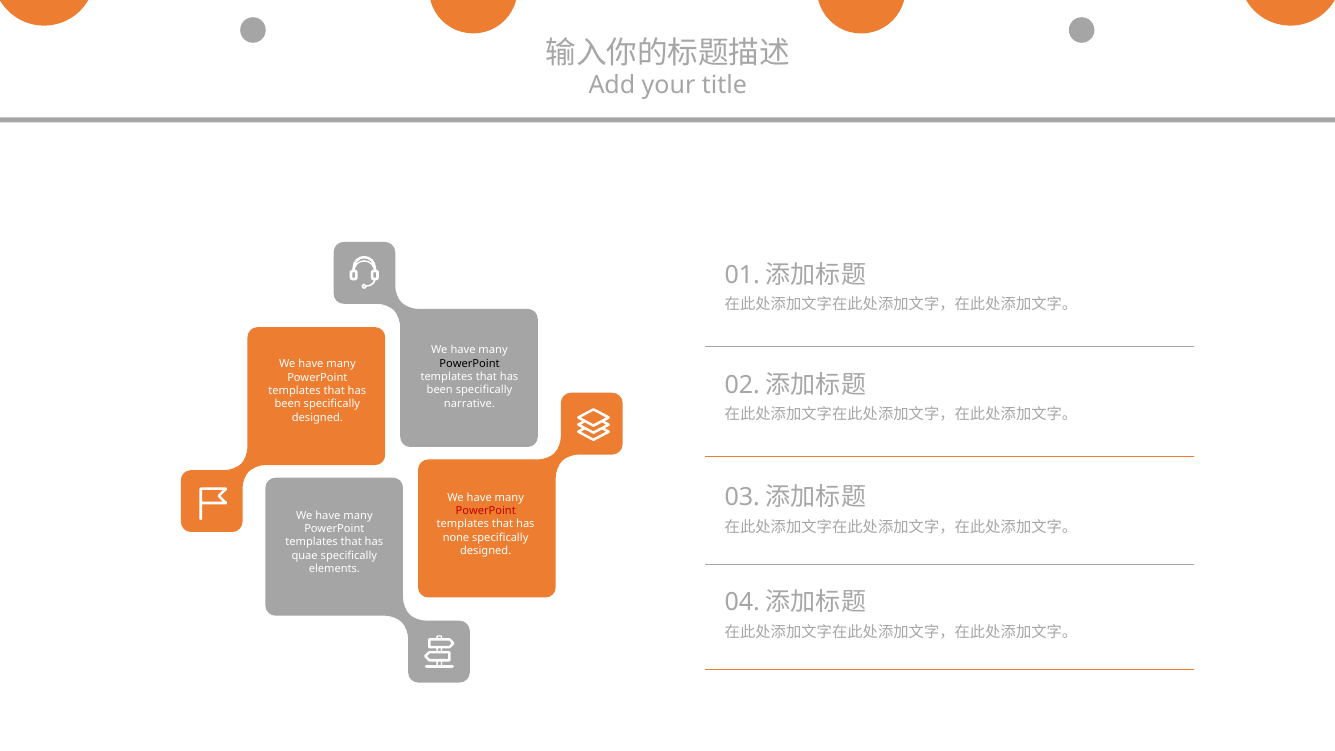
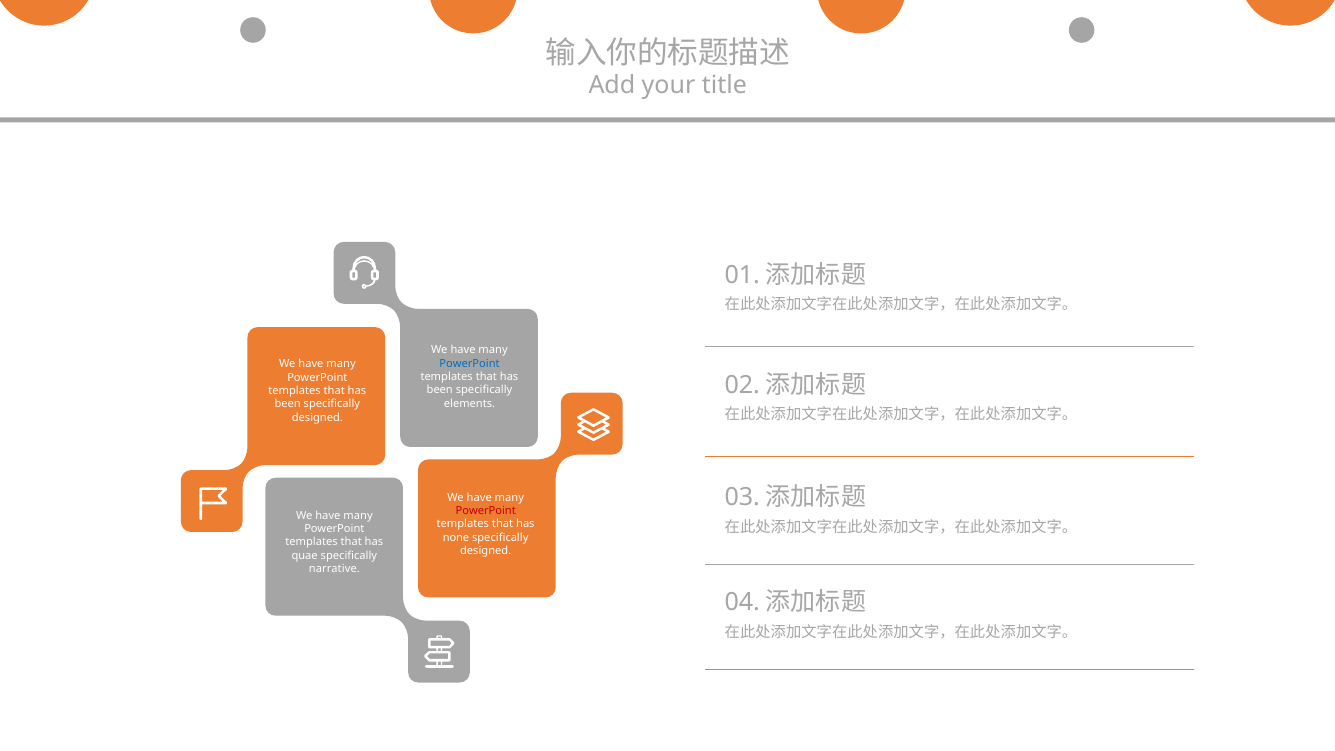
PowerPoint colour: black -> blue (470, 363)
narrative: narrative -> elements (470, 403)
elements: elements -> narrative (334, 569)
